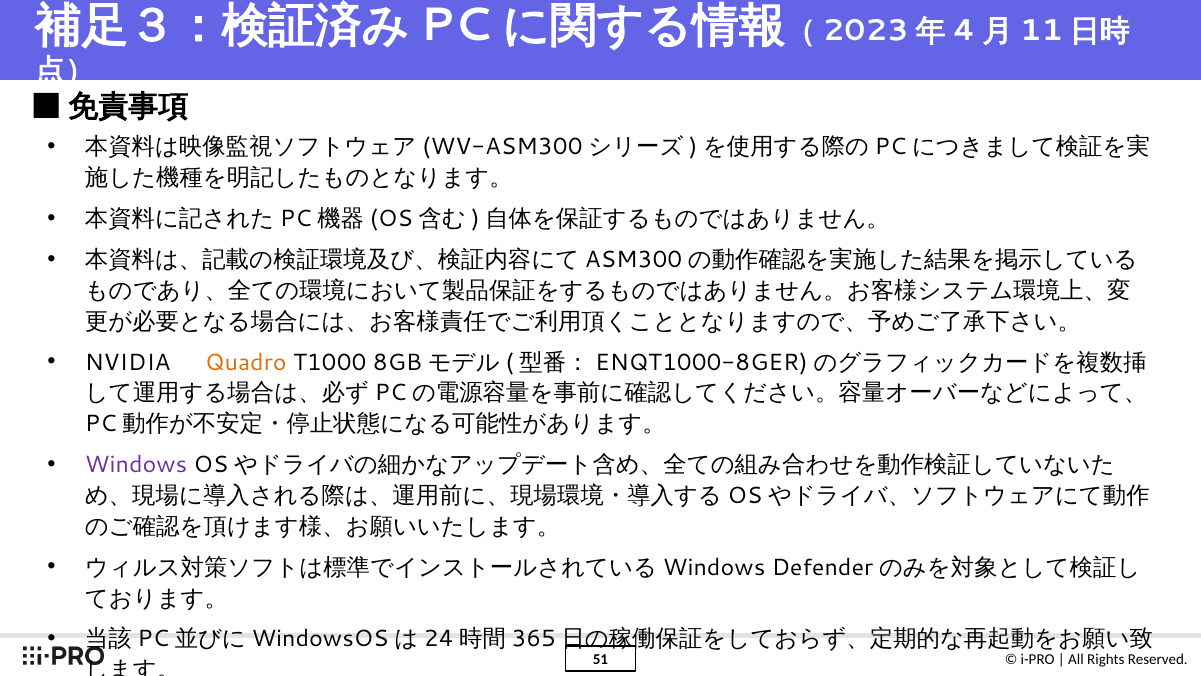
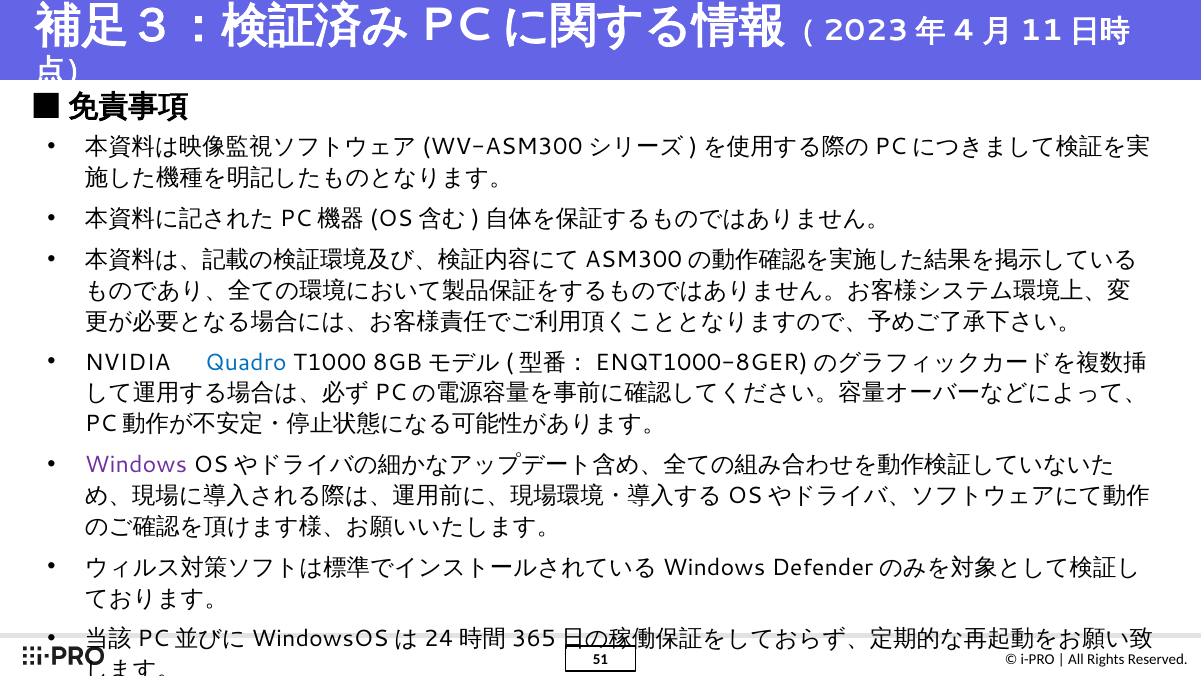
Quadro colour: orange -> blue (246, 362)
